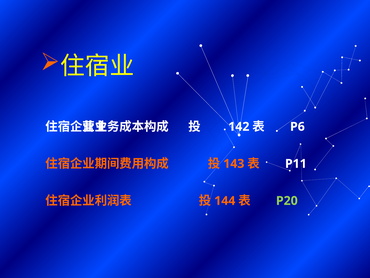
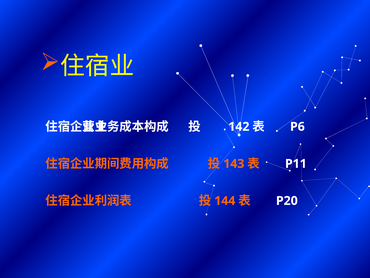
P20 colour: light green -> white (287, 200)
